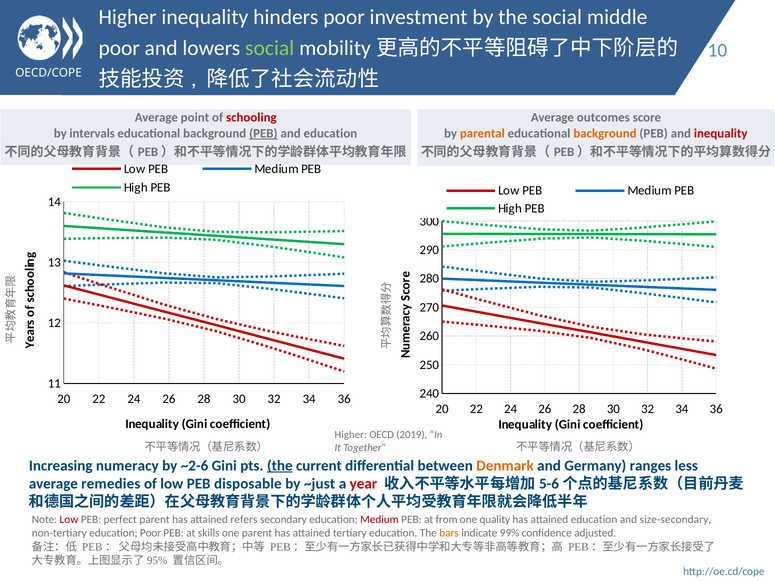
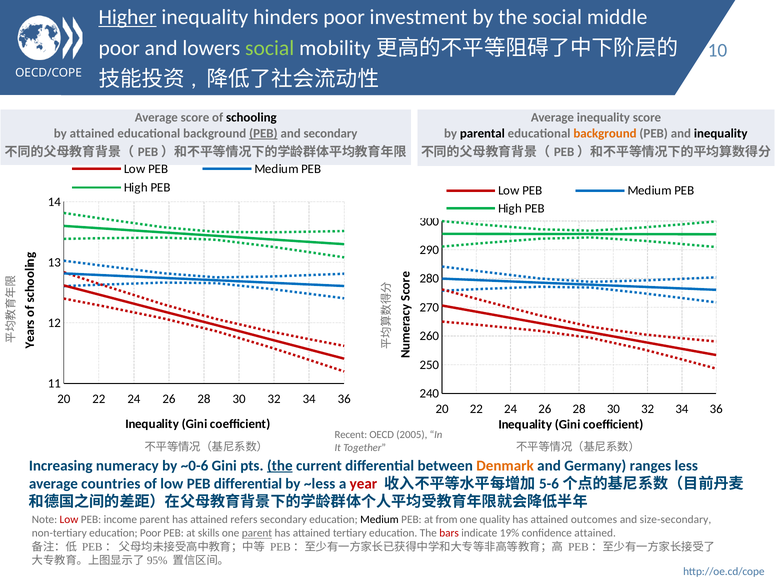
Higher underline: none -> present (128, 17)
Average point: point -> score (195, 118)
schooling colour: red -> black (251, 118)
Average outcomes: outcomes -> inequality (603, 118)
by intervals: intervals -> attained (92, 134)
and education: education -> secondary (330, 134)
parental colour: orange -> black (482, 134)
inequality colour: red -> black (721, 134)
Higher: Higher -> Recent (351, 435)
2019: 2019 -> 2005 (412, 435)
~2-6: ~2-6 -> ~0-6 (195, 466)
remedies: remedies -> countries (111, 484)
PEB disposable: disposable -> differential (248, 484)
~just: ~just -> ~less (320, 484)
perfect: perfect -> income (120, 520)
Medium colour: red -> black (379, 520)
attained education: education -> outcomes (594, 520)
parent underline: none -> present (257, 533)
bars colour: orange -> red (449, 533)
99%: 99% -> 19% (510, 533)
confidence adjusted: adjusted -> attained (595, 533)
